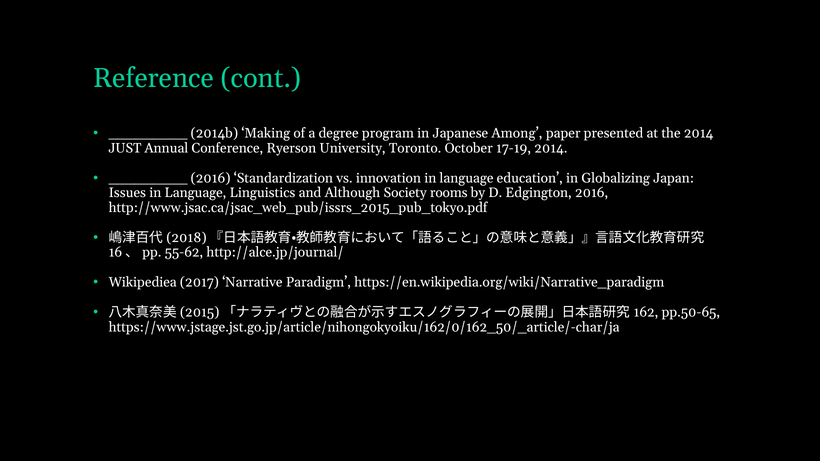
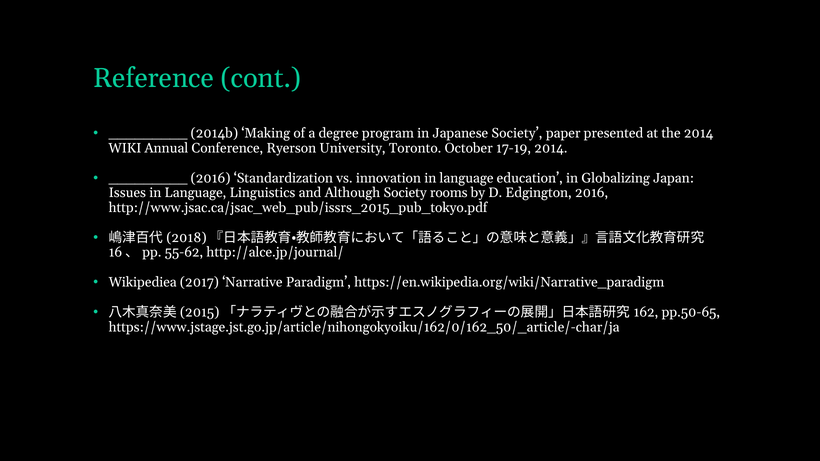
Japanese Among: Among -> Society (517, 133)
JUST: JUST -> WIKI (125, 148)
